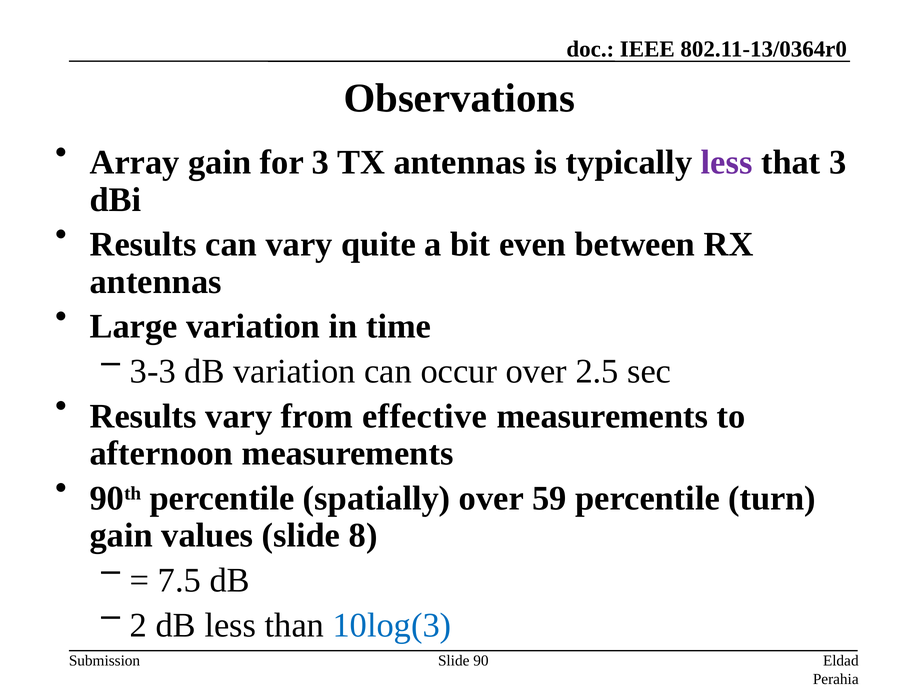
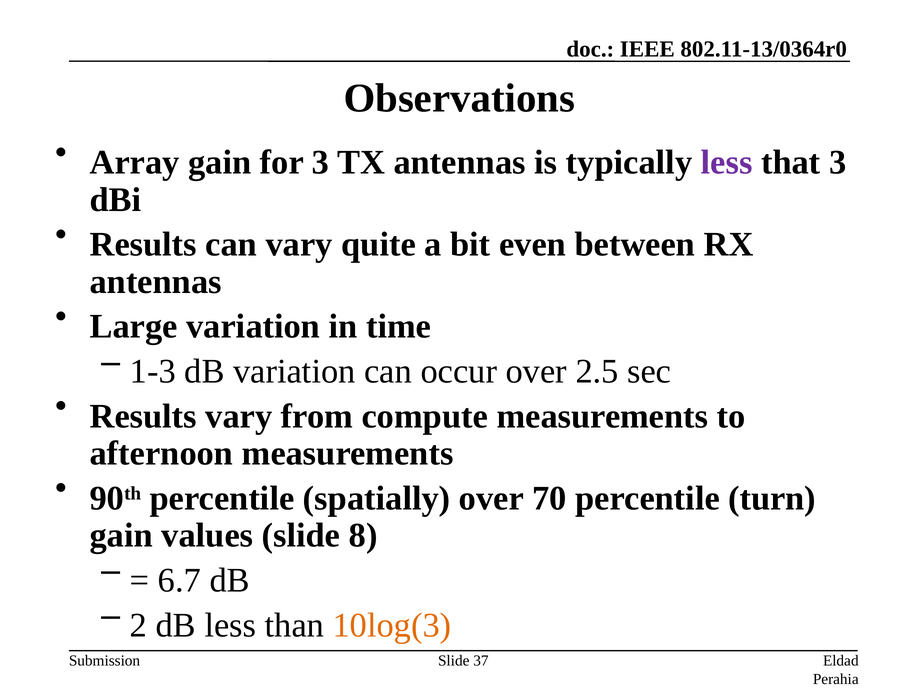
3-3: 3-3 -> 1-3 (153, 372)
effective: effective -> compute (425, 416)
59: 59 -> 70 (549, 498)
7.5: 7.5 -> 6.7 (179, 581)
10log(3 colour: blue -> orange (392, 625)
90: 90 -> 37 (481, 661)
